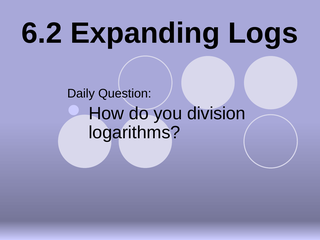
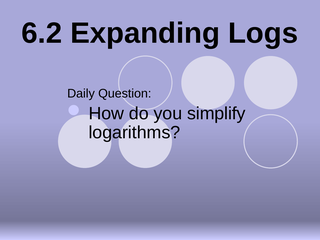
division: division -> simplify (216, 113)
